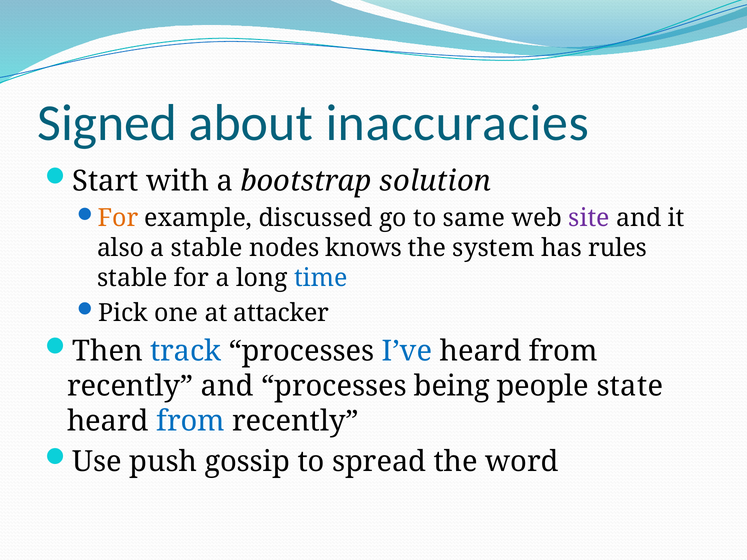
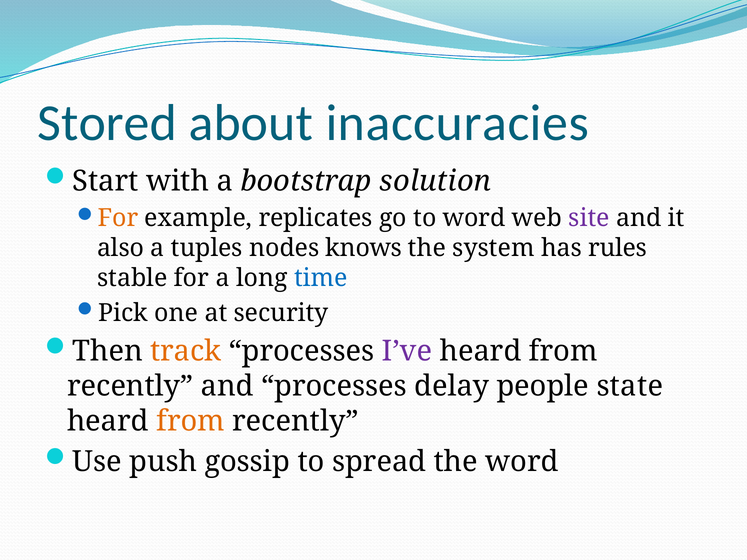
Signed: Signed -> Stored (107, 123)
discussed: discussed -> replicates (316, 218)
to same: same -> word (474, 218)
a stable: stable -> tuples (207, 248)
attacker: attacker -> security (281, 313)
track colour: blue -> orange (186, 351)
I’ve colour: blue -> purple (407, 351)
being: being -> delay (452, 386)
from colour: blue -> orange (191, 421)
